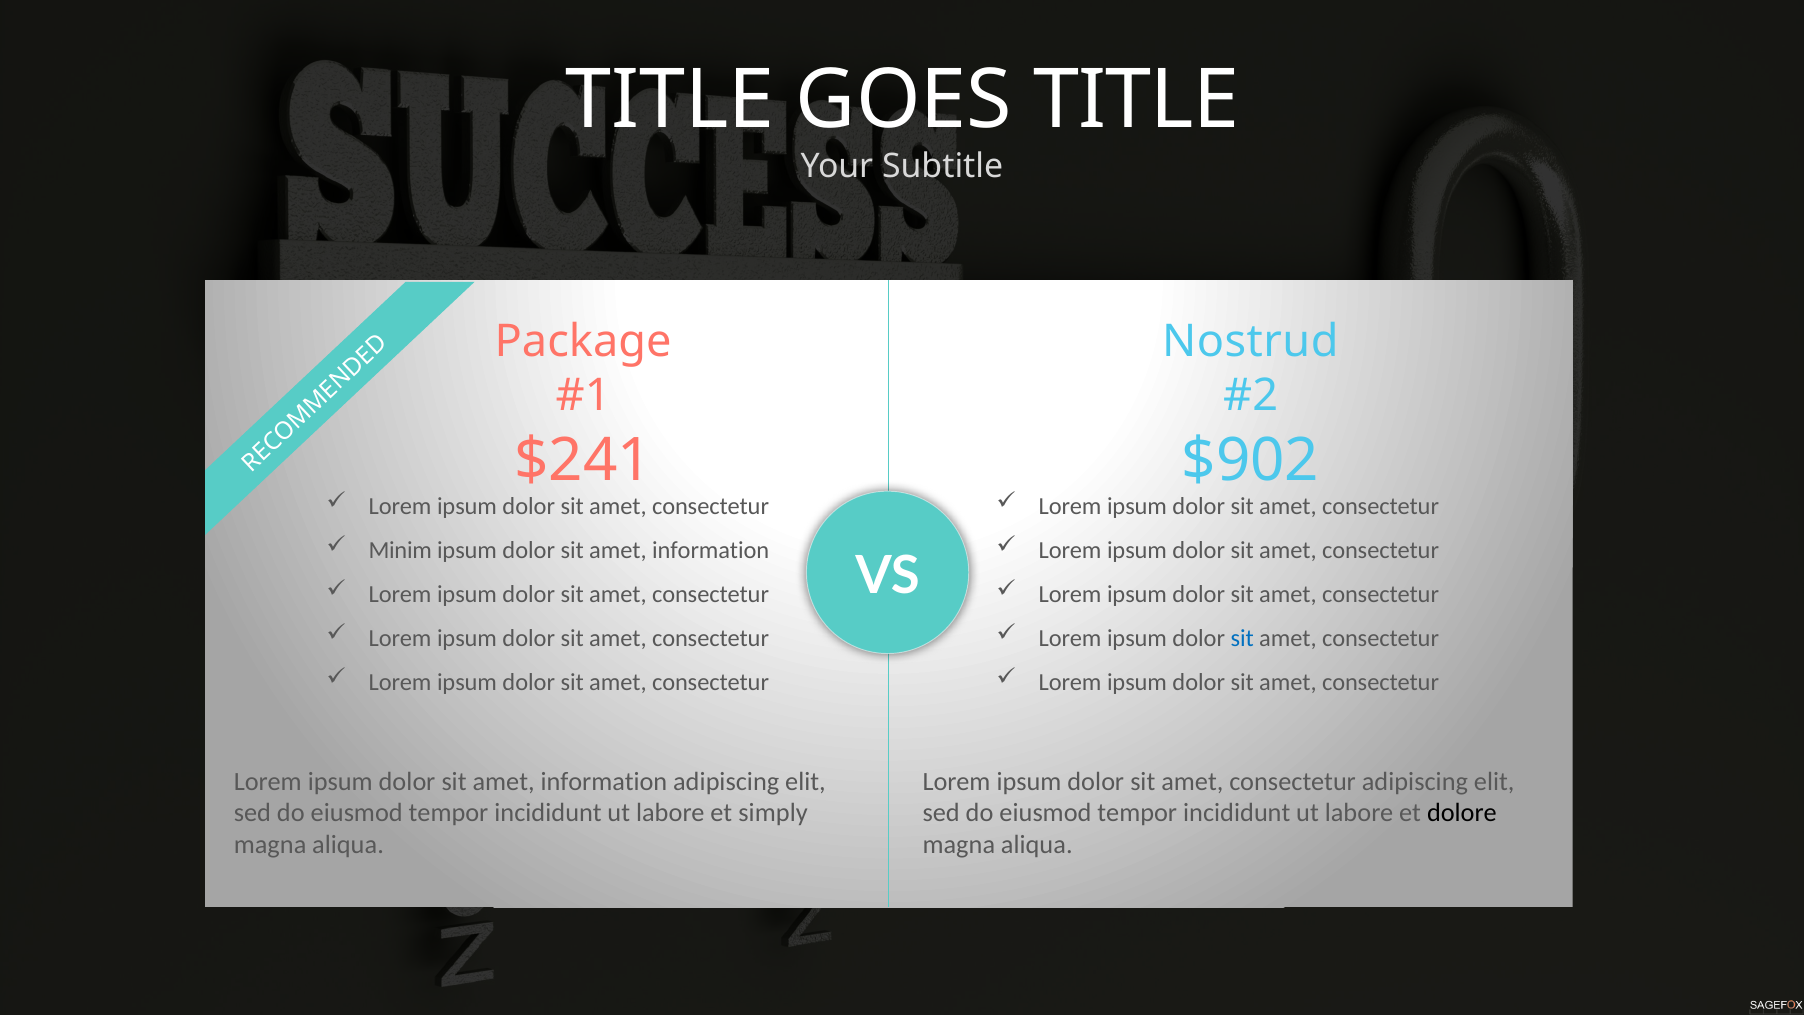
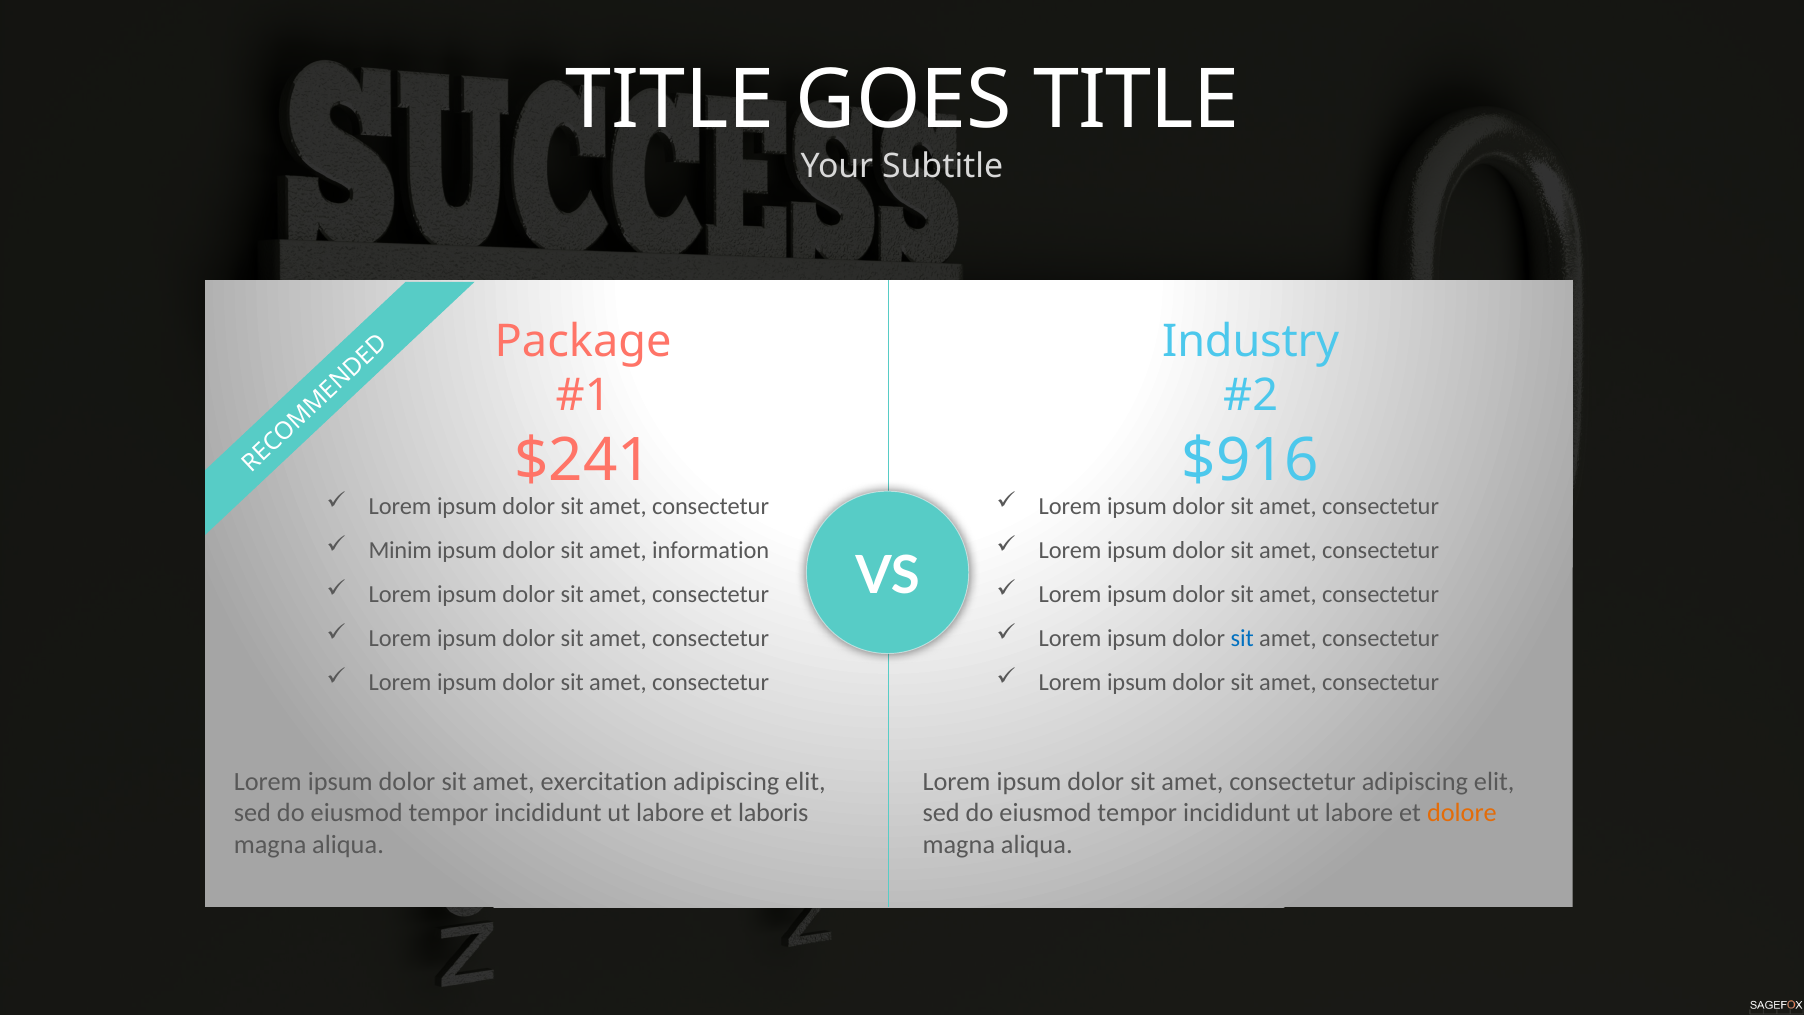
Nostrud: Nostrud -> Industry (1251, 342)
$902: $902 -> $916 (1251, 460)
information: information -> exercitation (604, 781)
simply: simply -> laboris (773, 813)
dolore colour: black -> orange (1462, 813)
